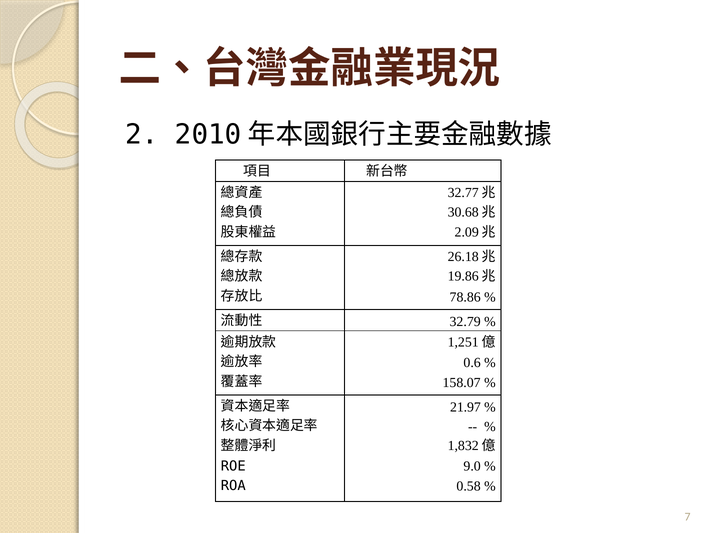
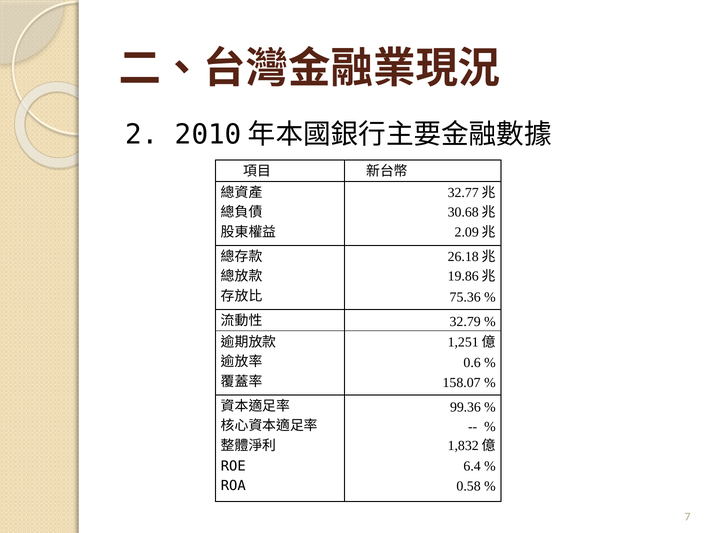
78.86: 78.86 -> 75.36 (465, 297)
21.97: 21.97 -> 99.36 (465, 407)
9.0: 9.0 -> 6.4 (472, 467)
